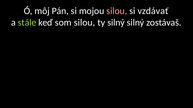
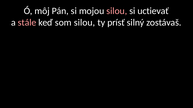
vzdávať: vzdávať -> uctievať (153, 11)
stále colour: light green -> pink (27, 23)
ty silný: silný -> prísť (116, 23)
